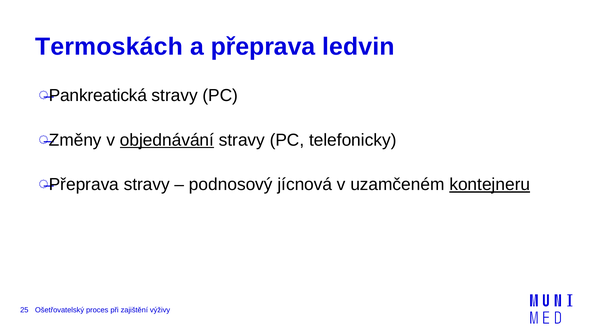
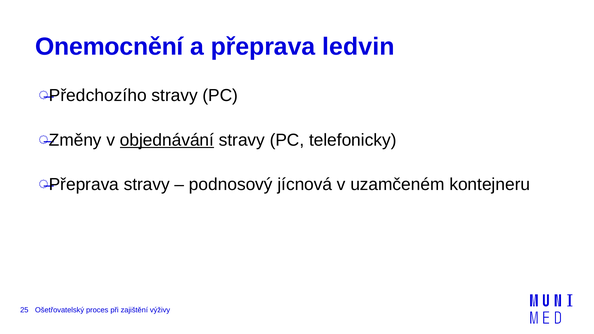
Termoskách: Termoskách -> Onemocnění (109, 47)
Pankreatická: Pankreatická -> Předchozího (98, 96)
kontejneru underline: present -> none (490, 185)
